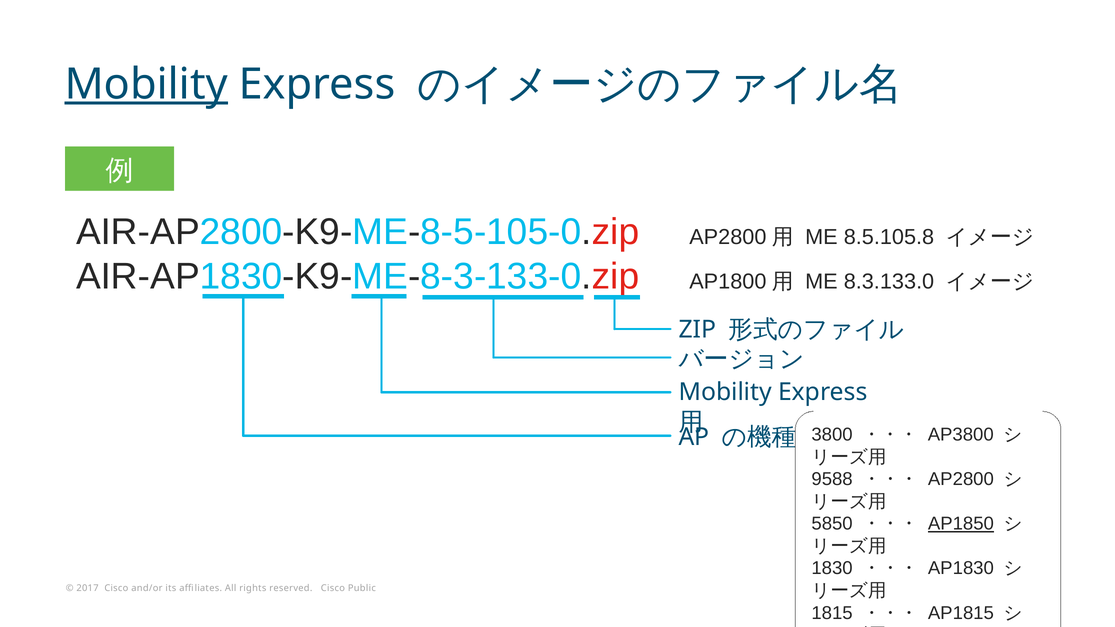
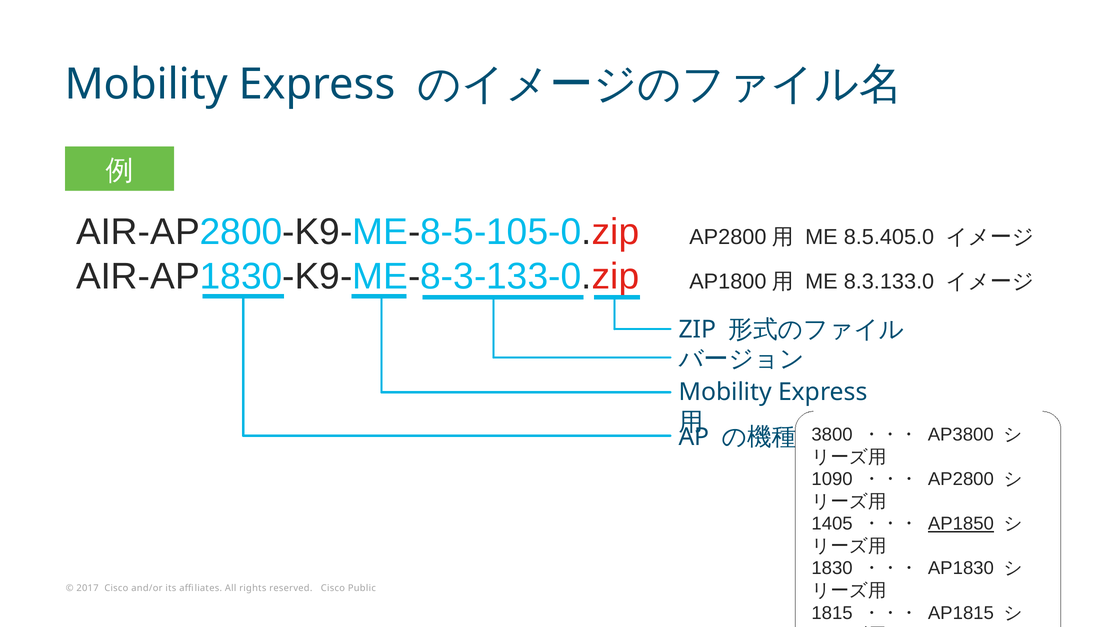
Mobility underline: present -> none (146, 84)
8.5.105.8: 8.5.105.8 -> 8.5.405.0 (889, 237)
9588: 9588 -> 1090 (832, 479)
5850: 5850 -> 1405 (832, 524)
